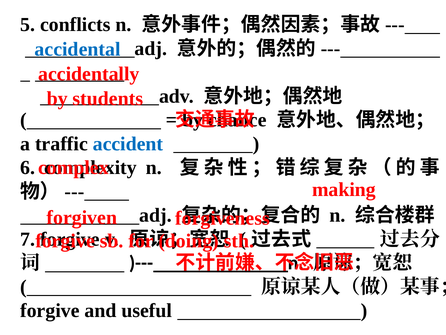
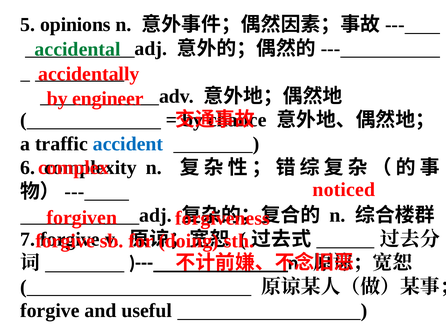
conflicts: conflicts -> opinions (75, 25)
accidental colour: blue -> green (78, 49)
students: students -> engineer (108, 98)
making: making -> noticed (344, 189)
